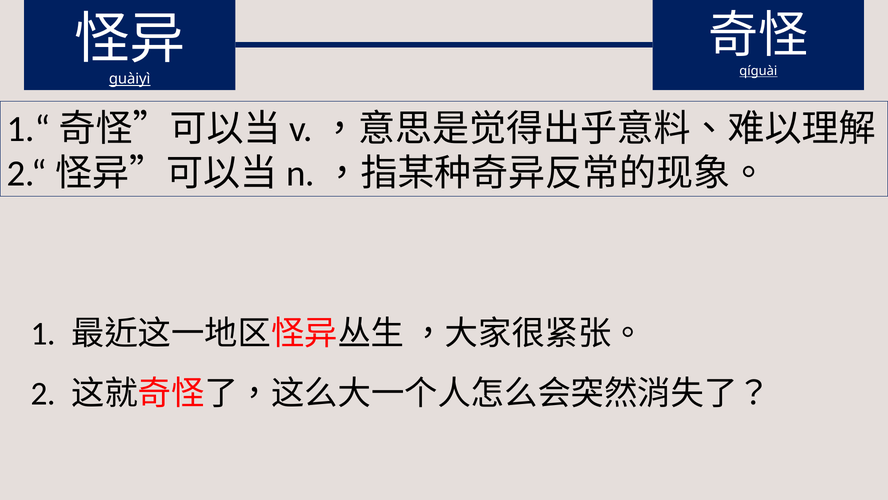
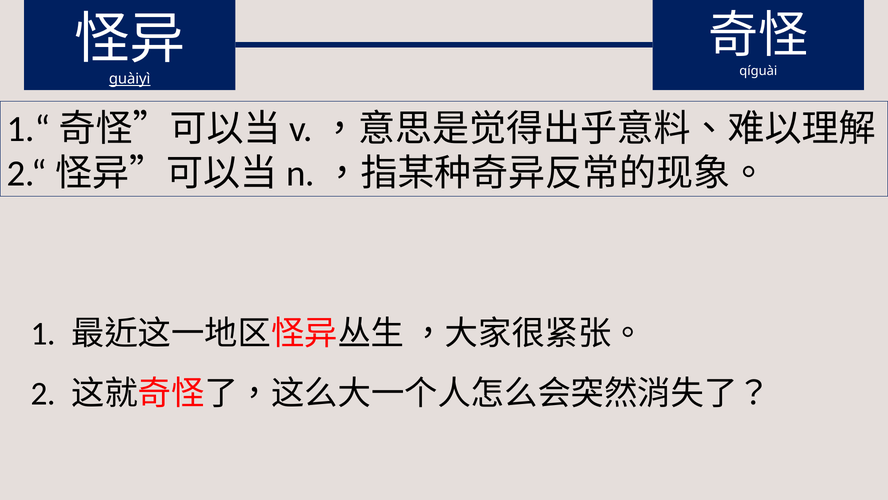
qíguài underline: present -> none (758, 71)
